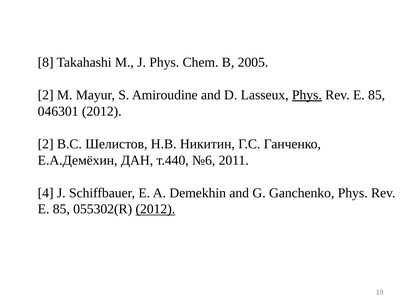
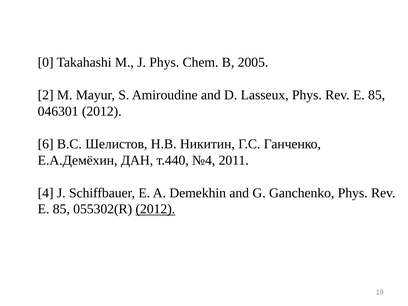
8: 8 -> 0 (46, 62)
Phys underline: present -> none (307, 95)
2: 2 -> 6 (46, 144)
№6: №6 -> №4 (204, 160)
